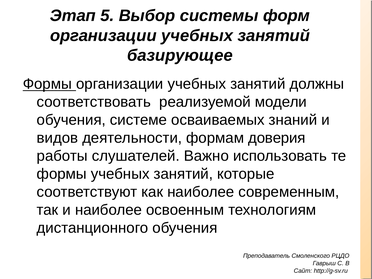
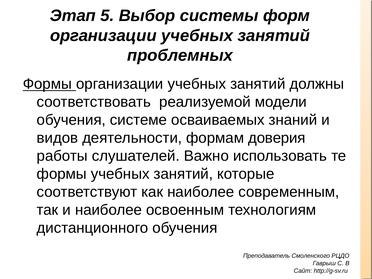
базирующее: базирующее -> проблемных (180, 55)
